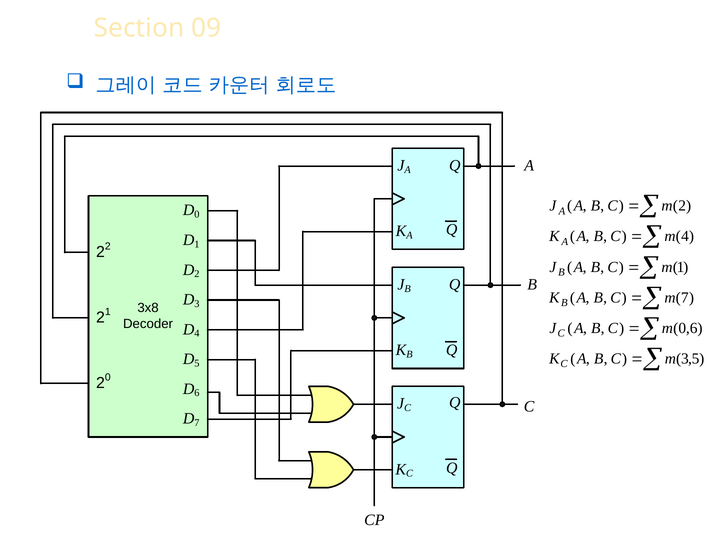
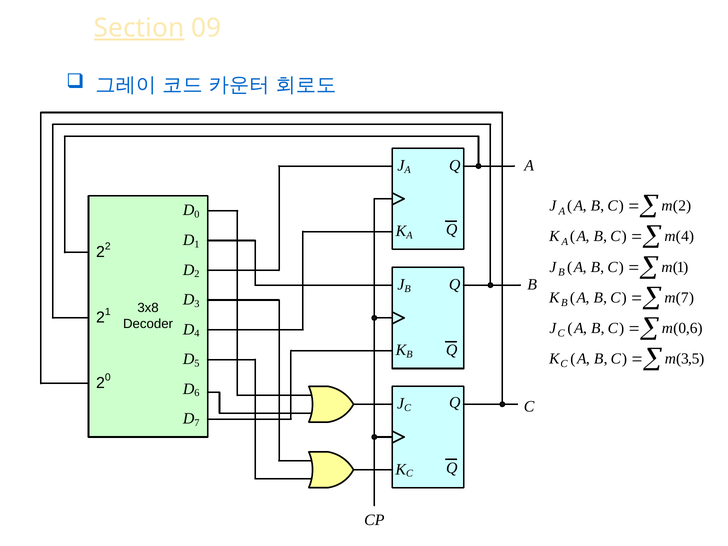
Section underline: none -> present (139, 28)
